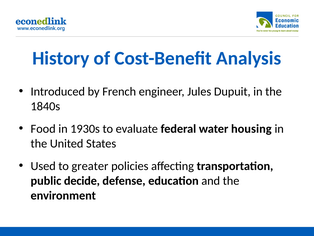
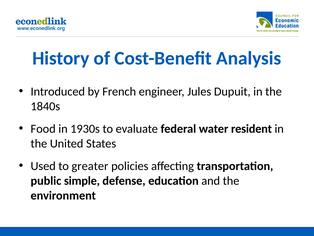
housing: housing -> resident (251, 129)
decide: decide -> simple (82, 180)
